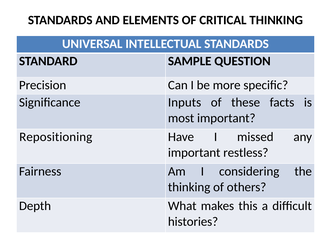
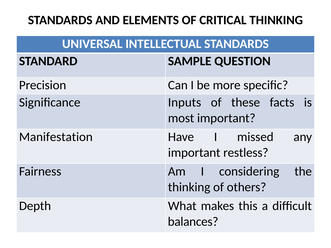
Repositioning: Repositioning -> Manifestation (56, 137)
histories: histories -> balances (193, 222)
